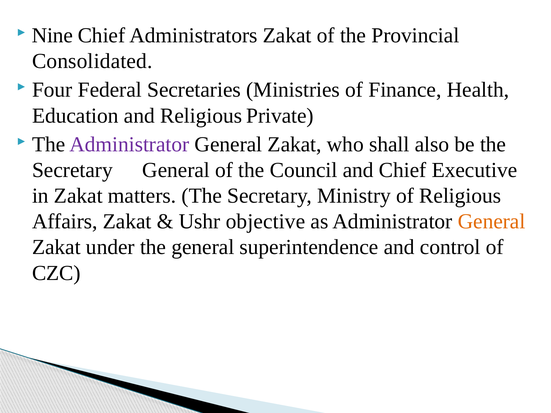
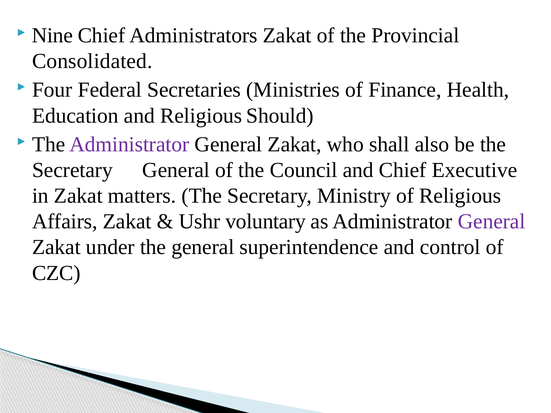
Private: Private -> Should (280, 116)
objective: objective -> voluntary (266, 222)
General colour: orange -> purple (492, 222)
